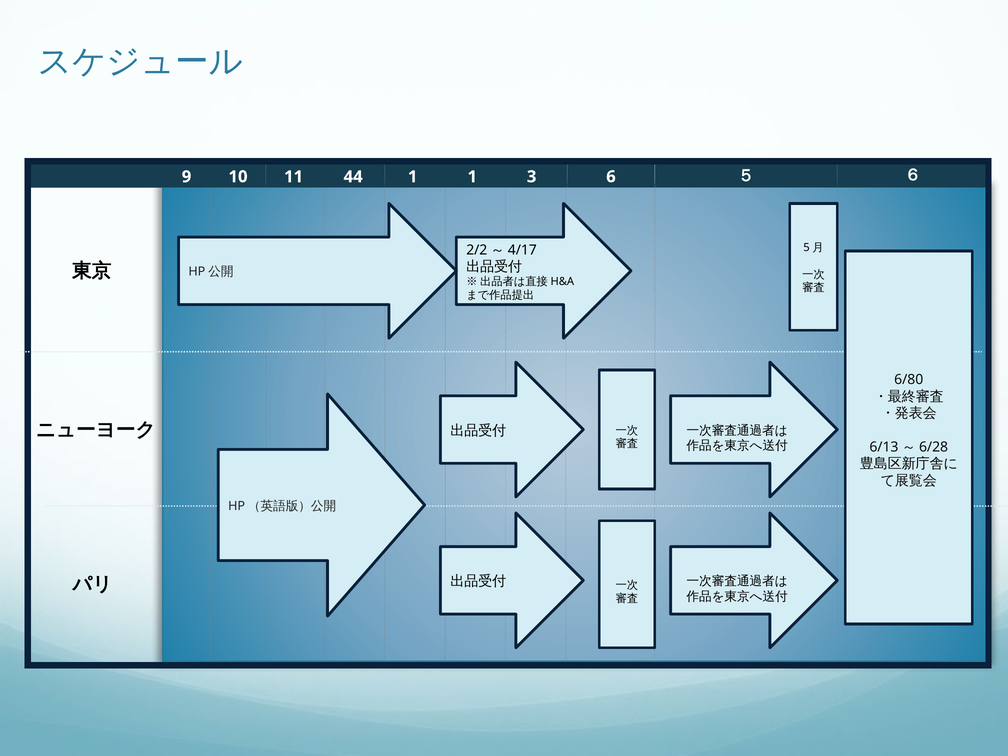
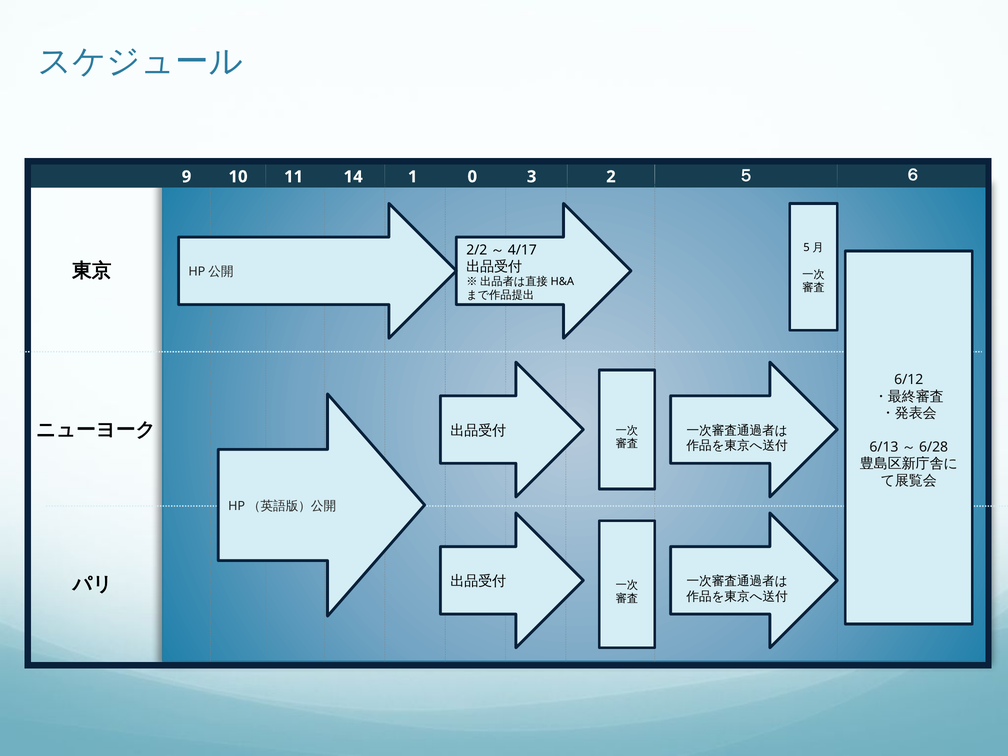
44: 44 -> 14 (353, 177)
1 1: 1 -> 0 (472, 177)
6: 6 -> 2 (611, 177)
6/80: 6/80 -> 6/12 (909, 380)
